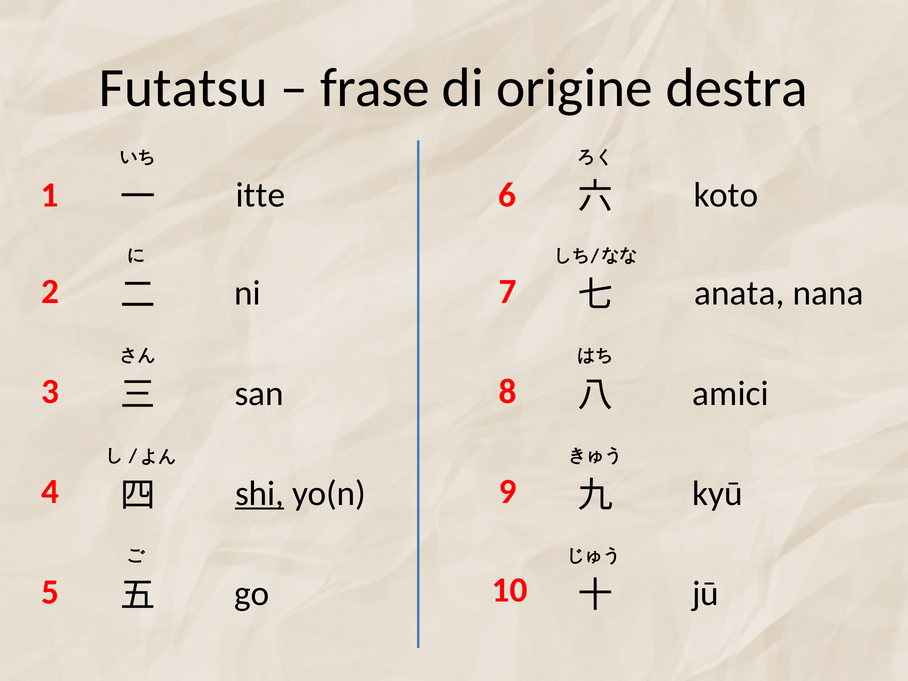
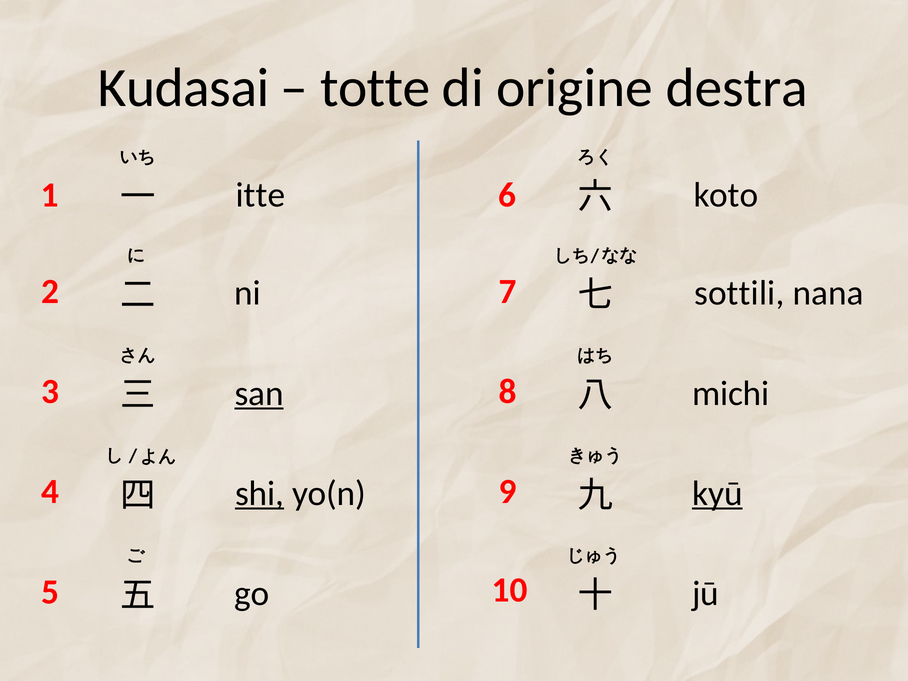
Futatsu: Futatsu -> Kudasai (184, 88)
frase: frase -> totte (375, 88)
anata: anata -> sottili (739, 293)
san underline: none -> present (259, 393)
amici: amici -> michi (731, 393)
kyū underline: none -> present (717, 494)
